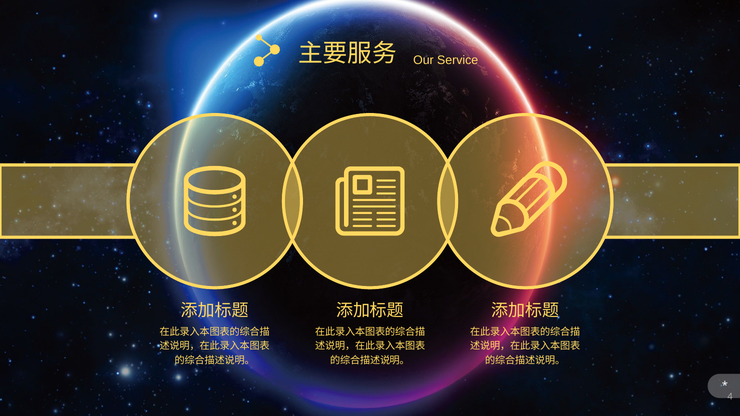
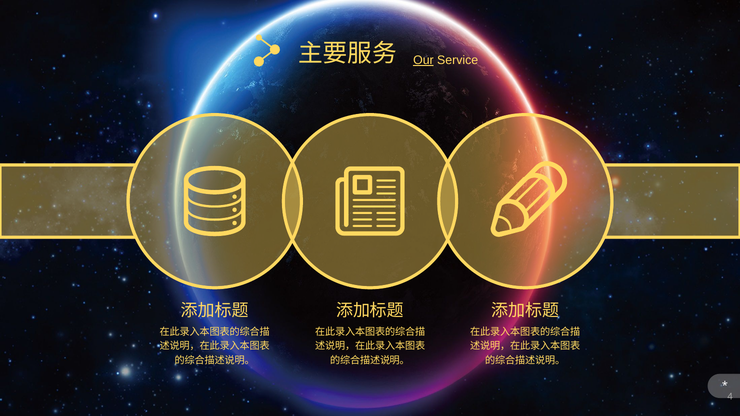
Our underline: none -> present (423, 60)
